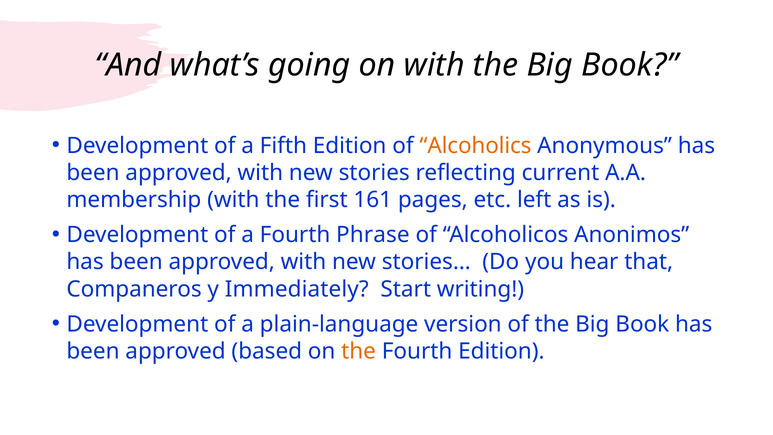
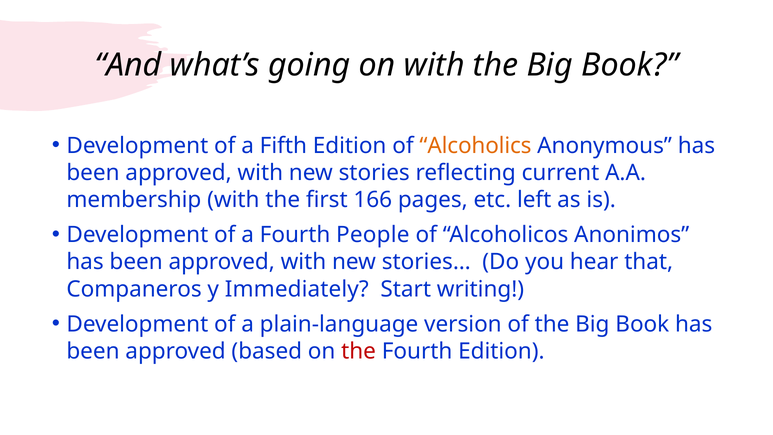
161: 161 -> 166 (373, 200)
Phrase: Phrase -> People (373, 235)
the colour: orange -> red (359, 351)
